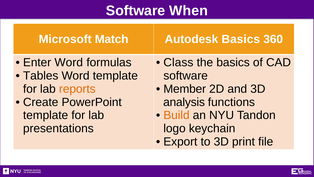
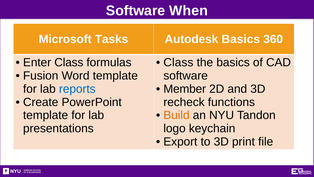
Match: Match -> Tasks (112, 39)
Enter Word: Word -> Class (69, 62)
Tables: Tables -> Fusion (41, 76)
reports colour: orange -> blue (77, 89)
analysis: analysis -> recheck (184, 102)
